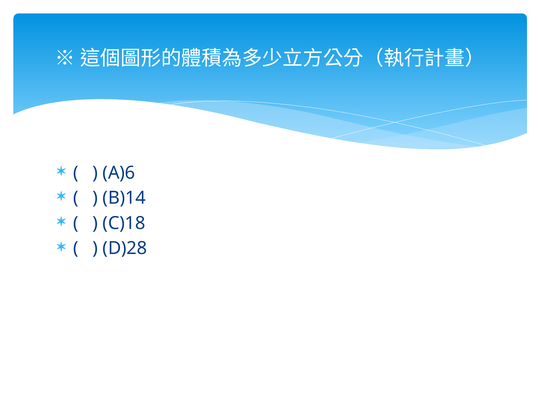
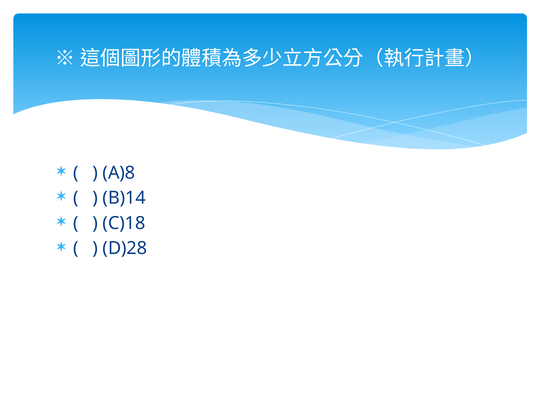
A)6: A)6 -> A)8 (119, 173)
